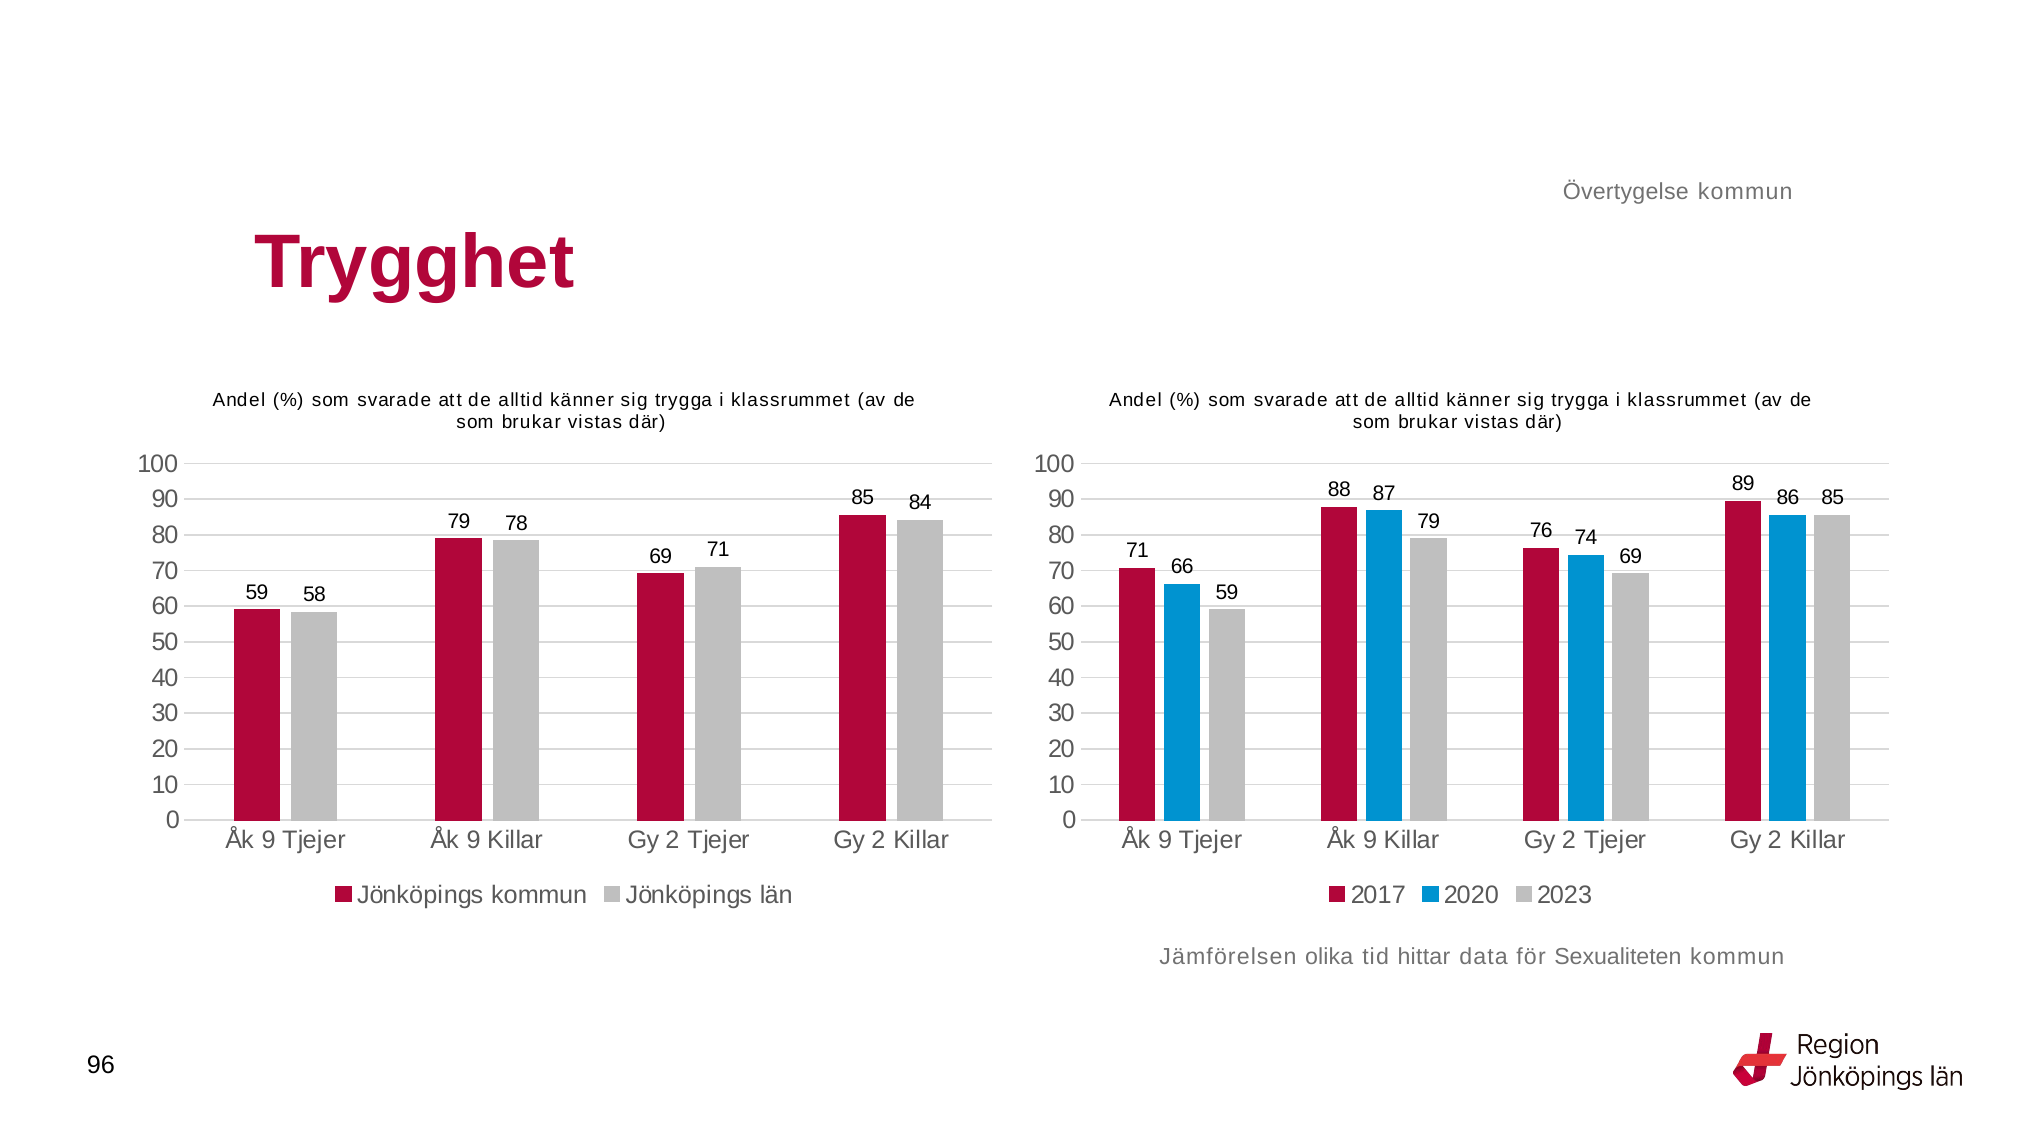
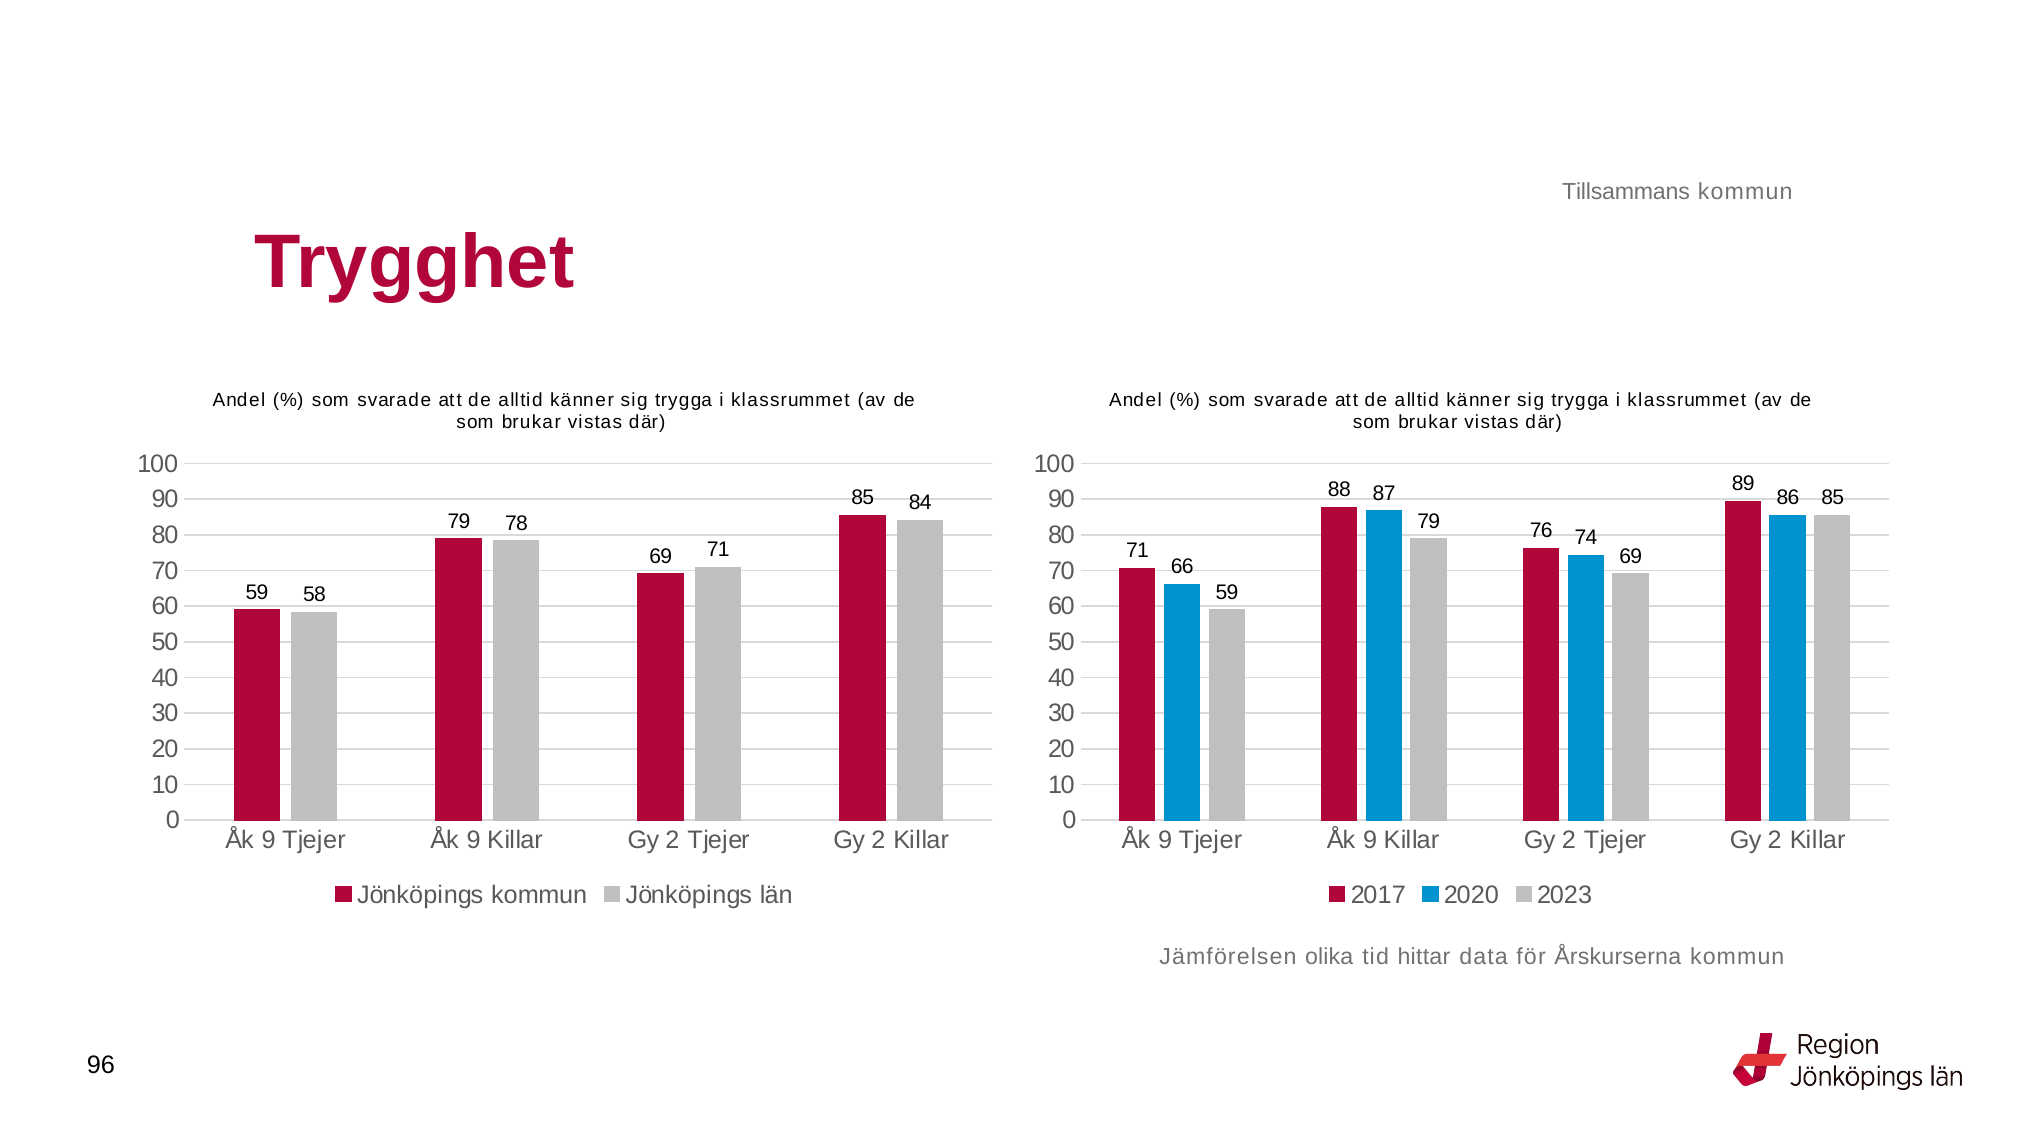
Övertygelse: Övertygelse -> Tillsammans (1626, 192)
Sexualiteten: Sexualiteten -> Årskurserna (1618, 957)
